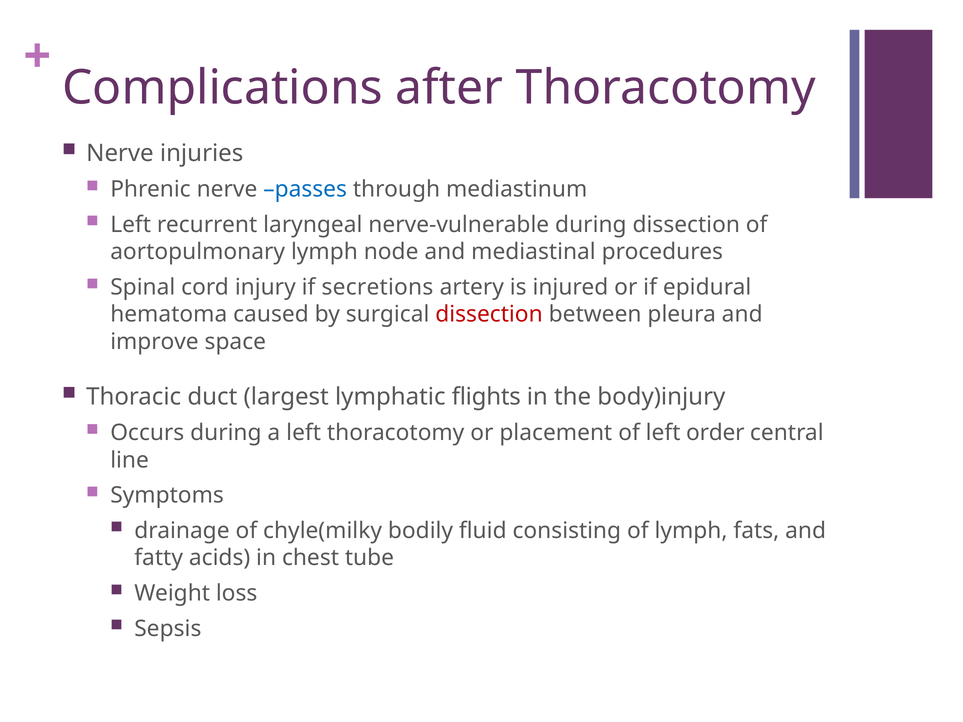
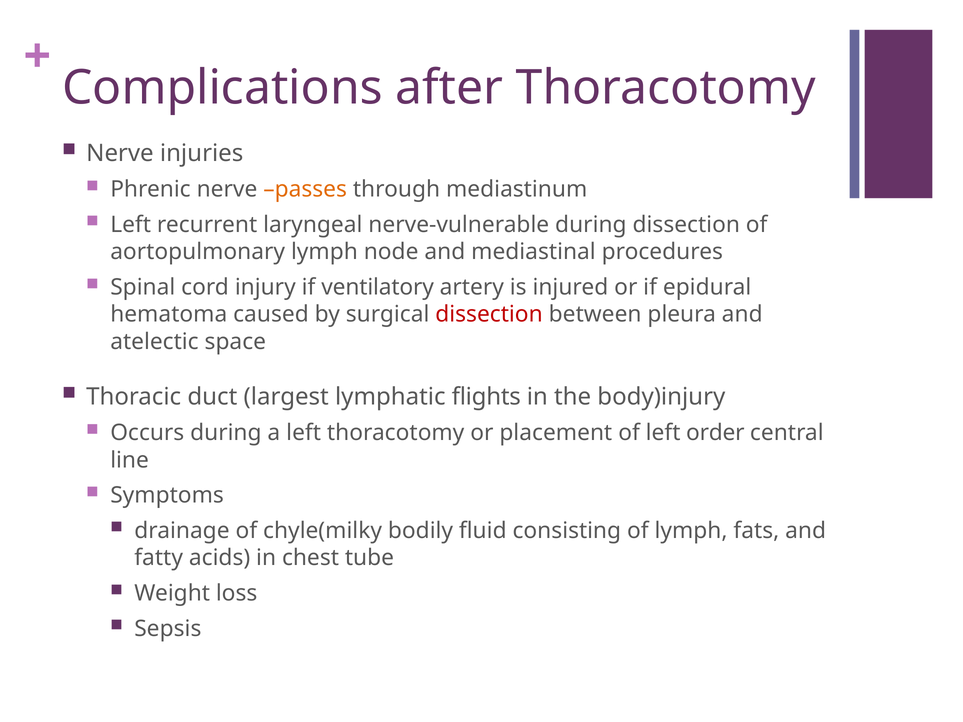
passes colour: blue -> orange (305, 189)
secretions: secretions -> ventilatory (378, 287)
improve: improve -> atelectic (154, 342)
